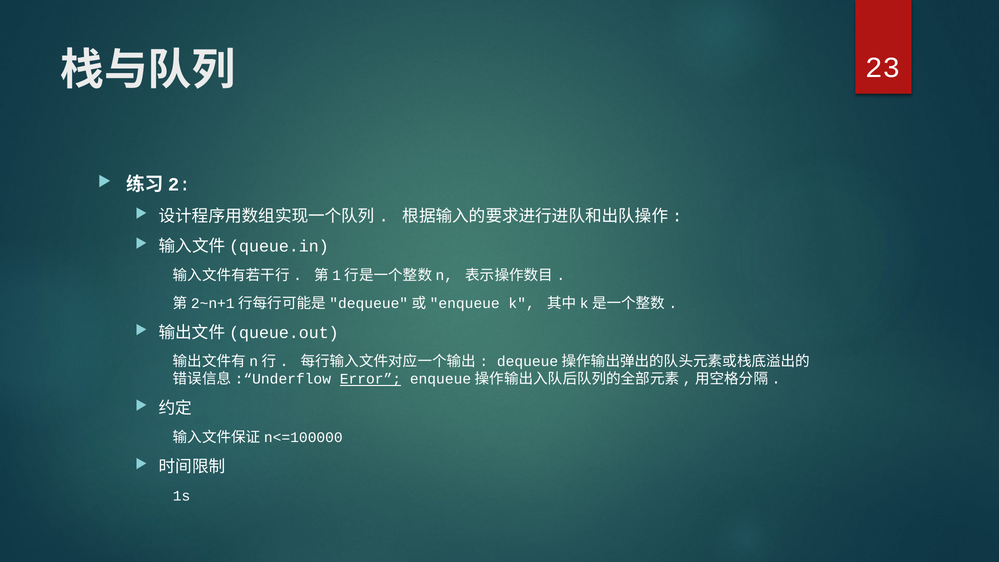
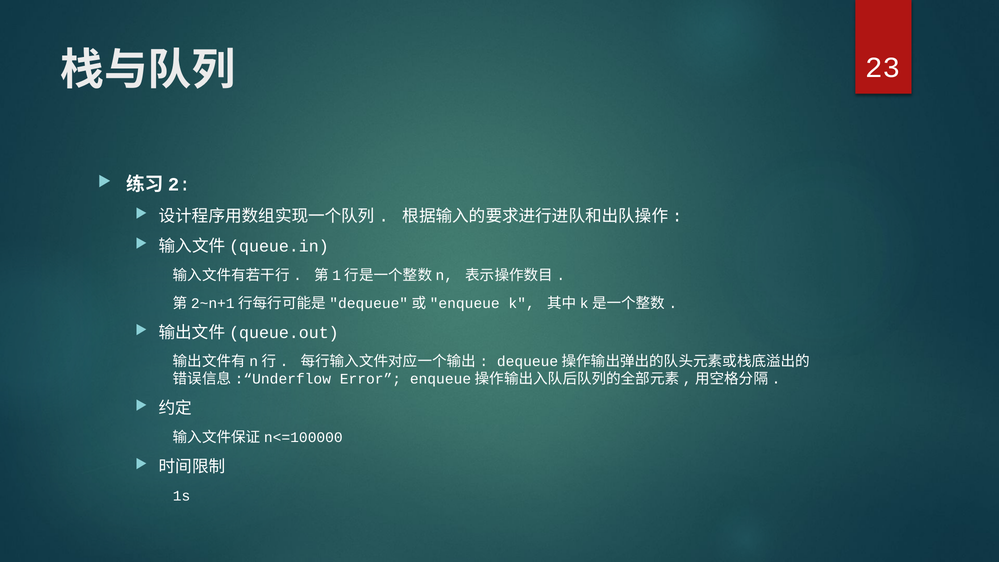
Error underline: present -> none (370, 379)
